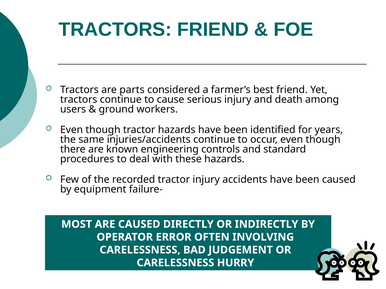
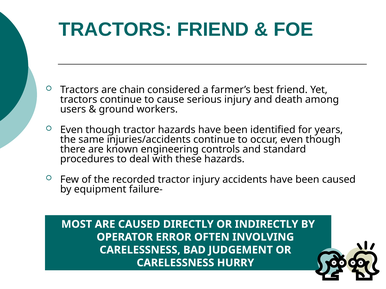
parts: parts -> chain (132, 90)
